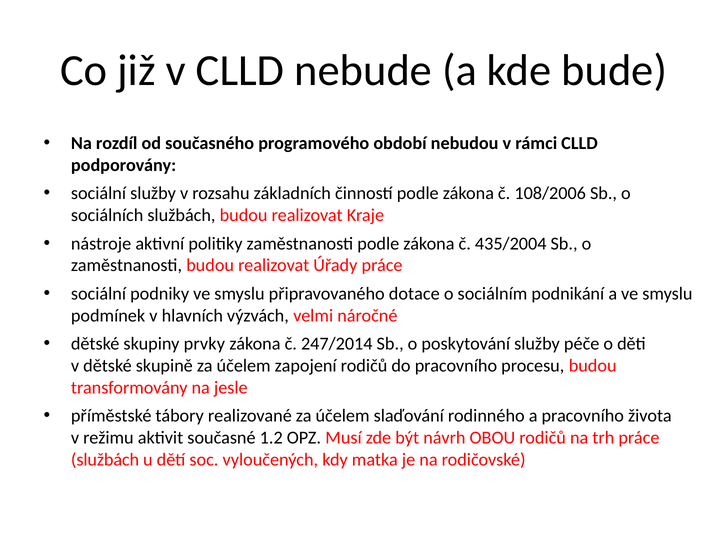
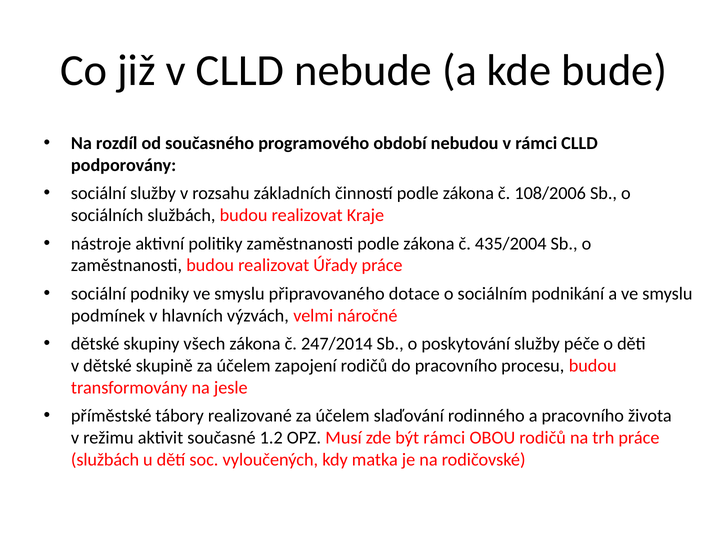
prvky: prvky -> všech (204, 344)
být návrh: návrh -> rámci (444, 438)
